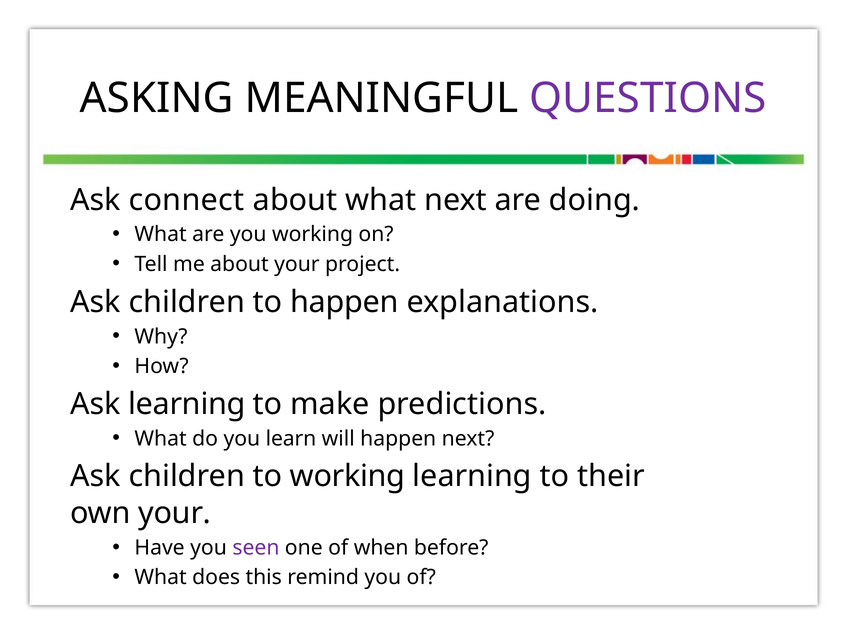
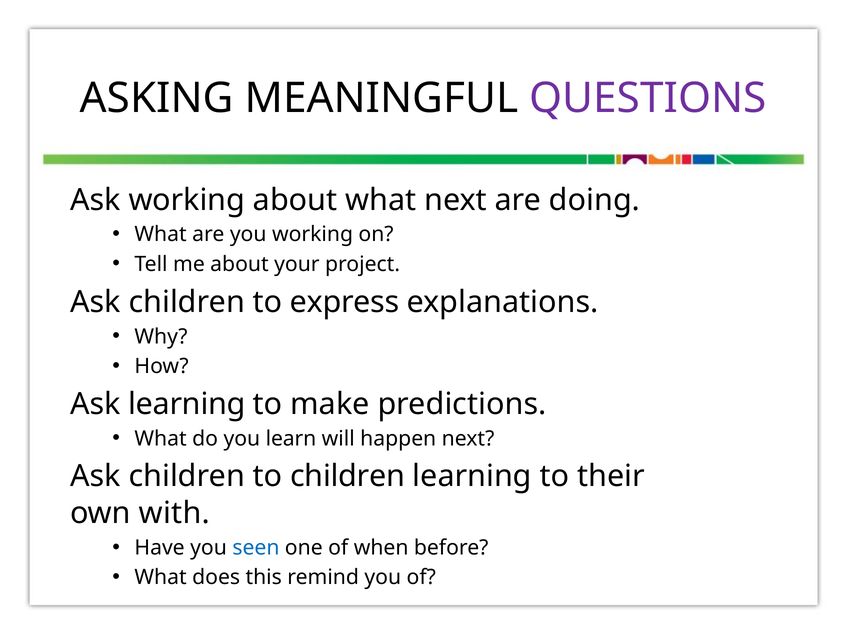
Ask connect: connect -> working (187, 200)
to happen: happen -> express (345, 302)
to working: working -> children (348, 477)
own your: your -> with (174, 513)
seen colour: purple -> blue (256, 548)
